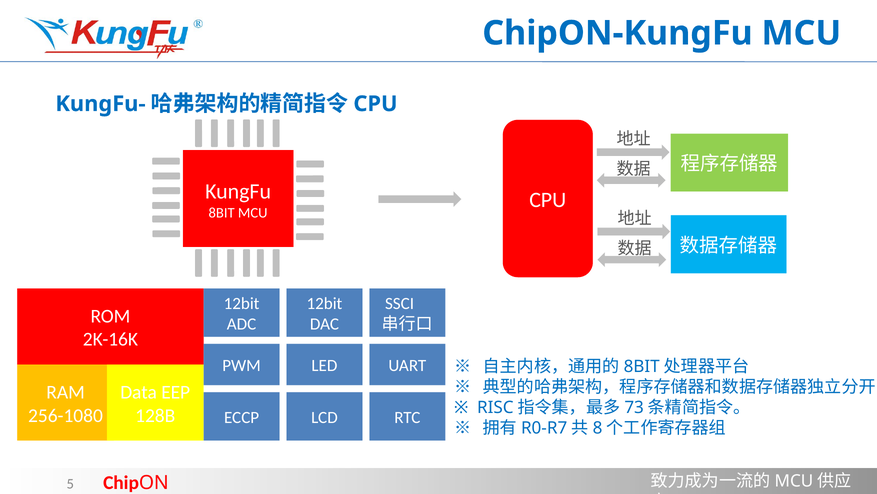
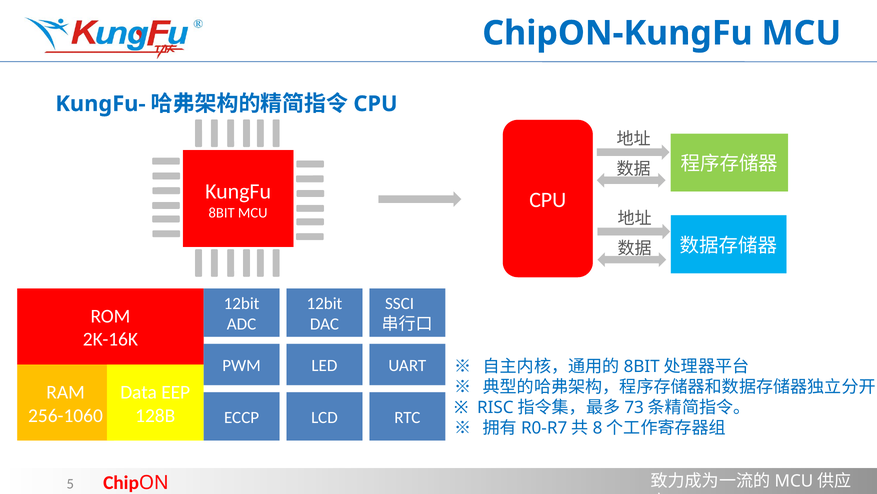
256-1080: 256-1080 -> 256-1060 (65, 415)
